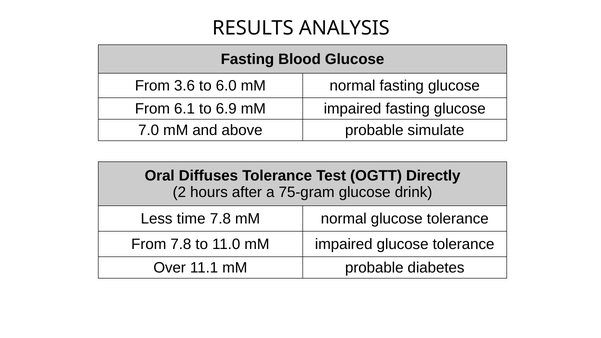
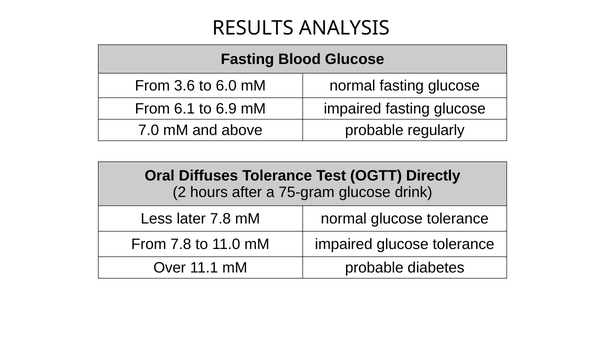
simulate: simulate -> regularly (436, 130)
time: time -> later (191, 219)
